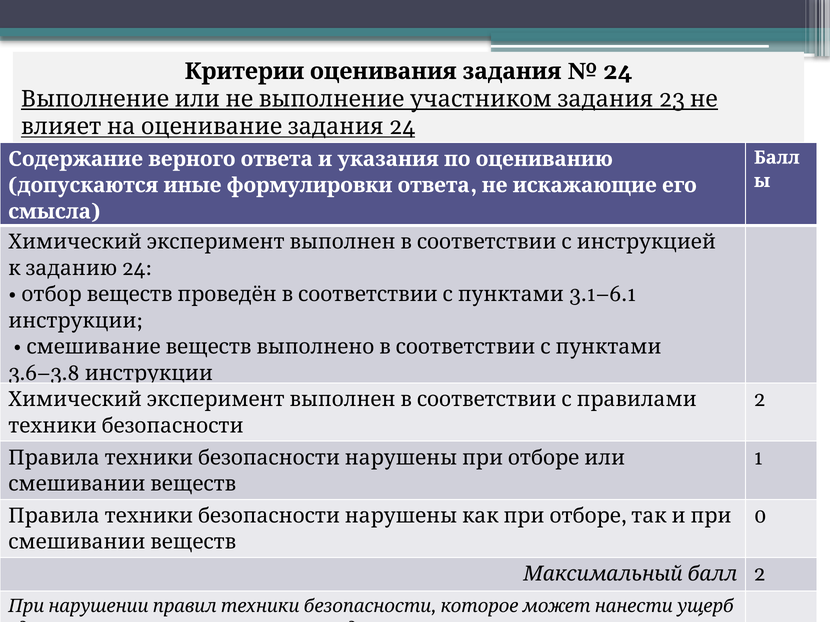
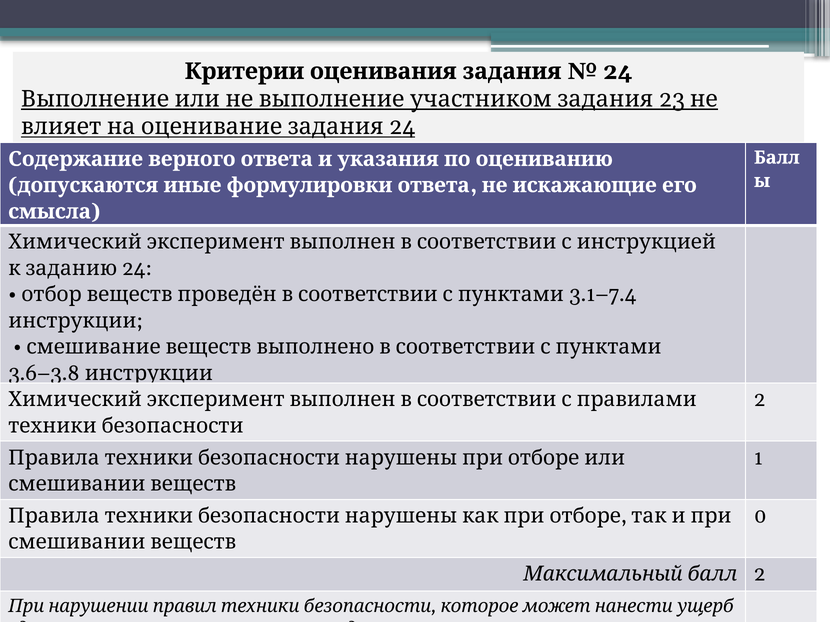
3.1–6.1: 3.1–6.1 -> 3.1–7.4 (603, 295)
